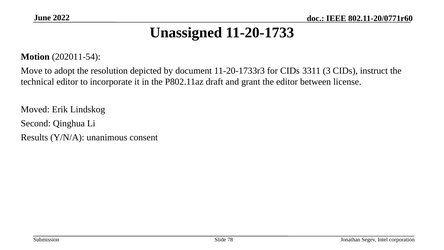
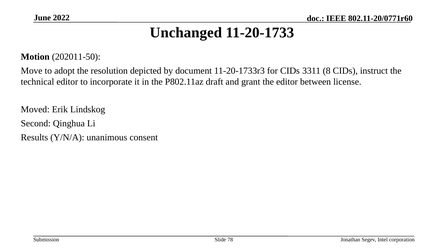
Unassigned: Unassigned -> Unchanged (186, 33)
202011-54: 202011-54 -> 202011-50 (76, 57)
3: 3 -> 8 (327, 71)
